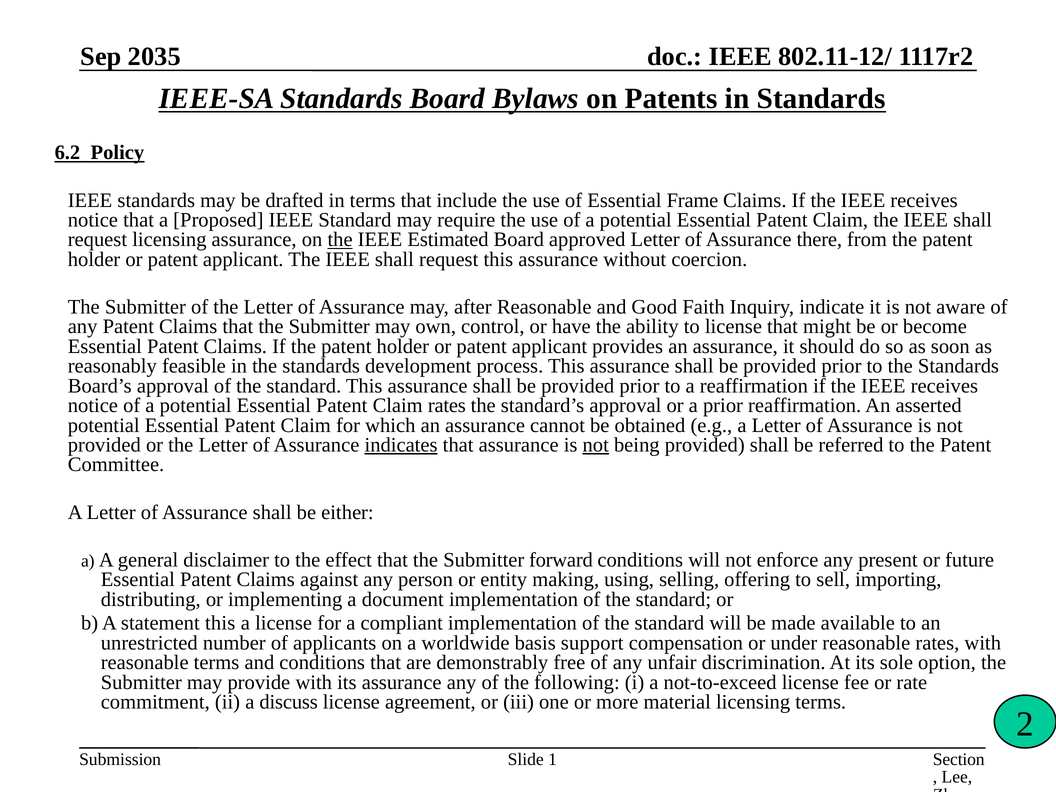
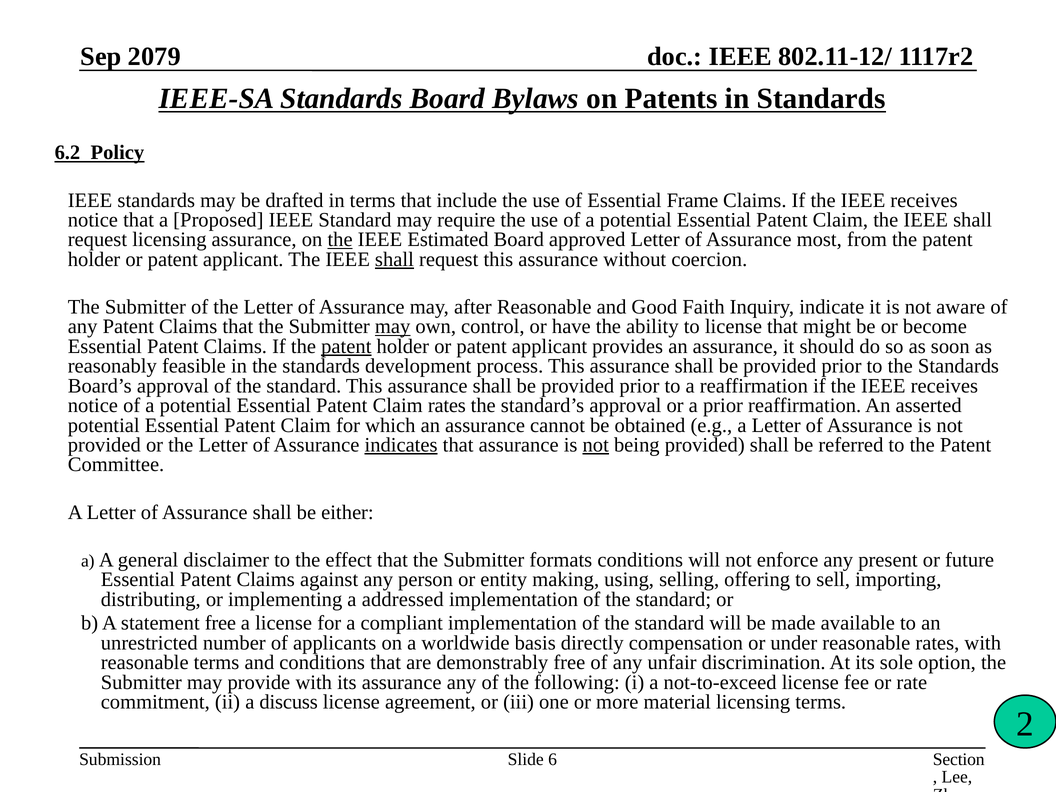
2035: 2035 -> 2079 (154, 56)
there: there -> most (819, 240)
shall underline: none -> present (394, 259)
may underline: none -> present (393, 327)
patent underline: none -> present (346, 346)
forward: forward -> formats (561, 560)
document: document -> addressed (403, 599)
statement this: this -> free (220, 623)
support: support -> directly (592, 643)
1: 1 -> 6 (553, 760)
